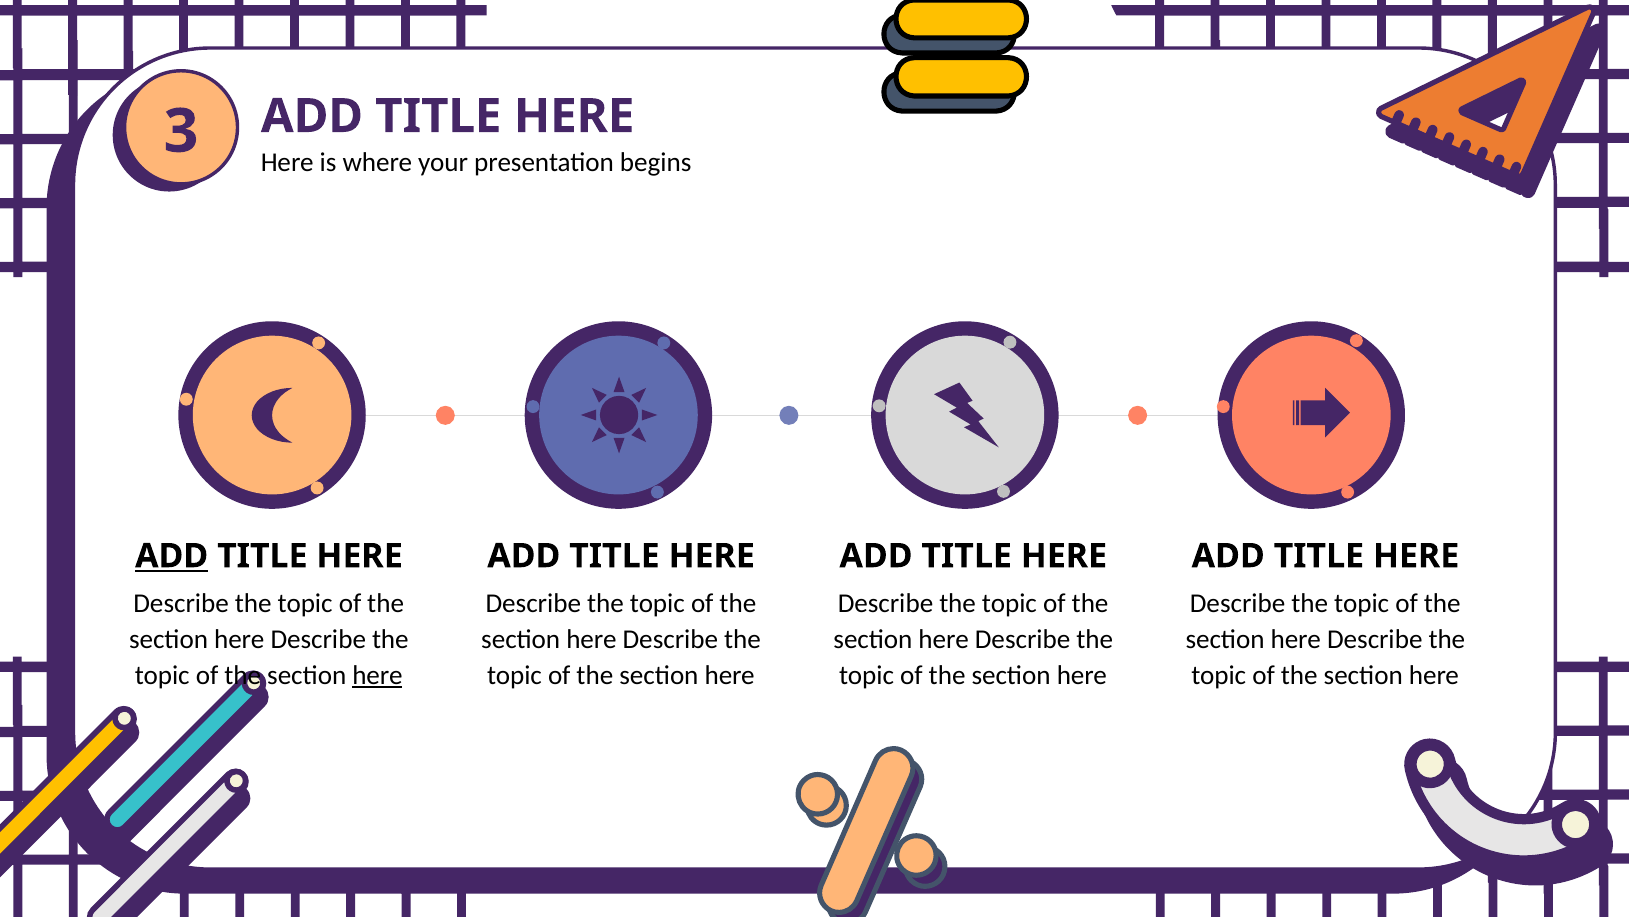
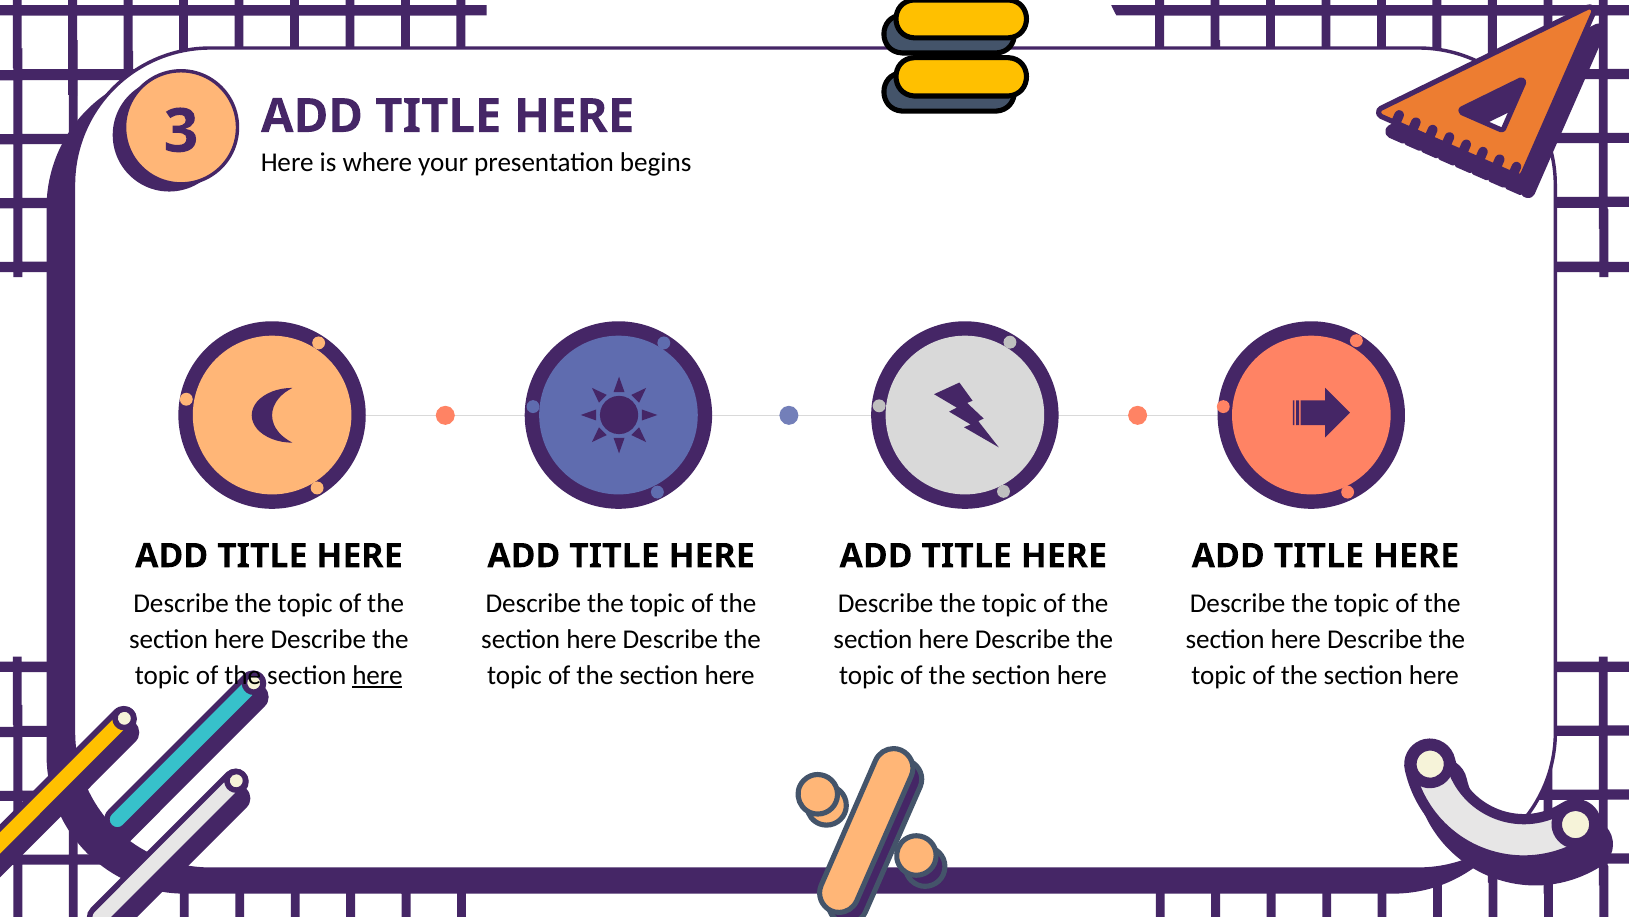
ADD underline: present -> none (172, 556)
